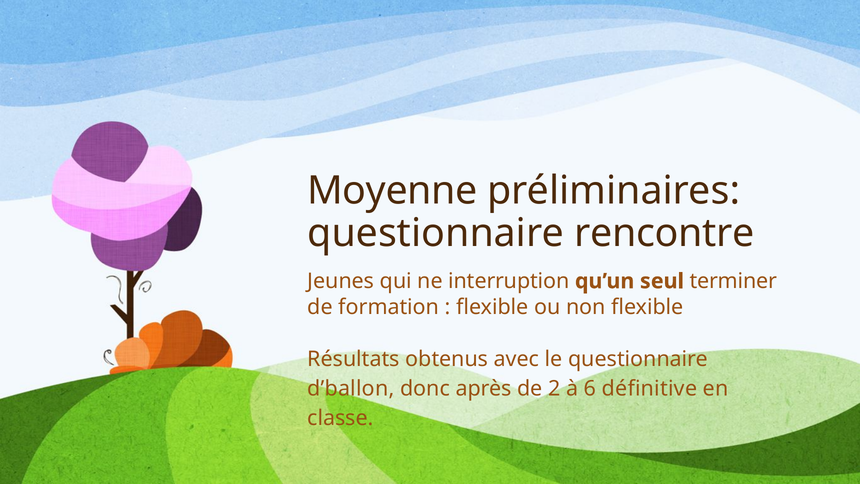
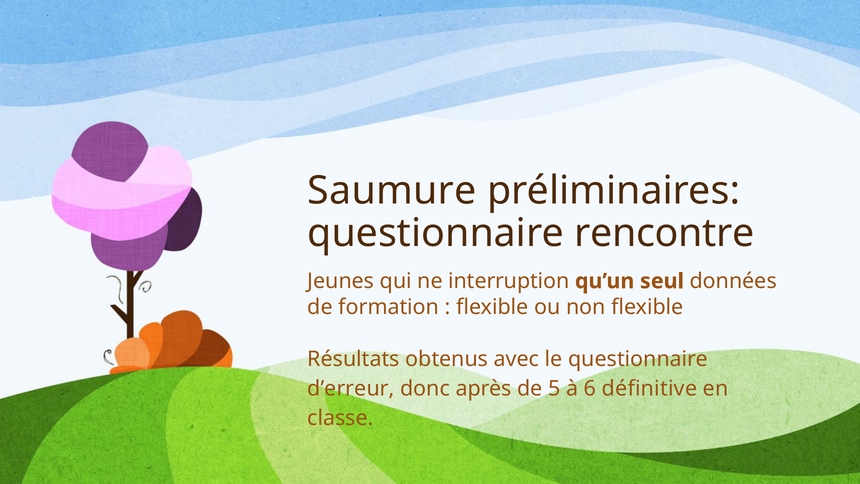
Moyenne: Moyenne -> Saumure (392, 191)
terminer: terminer -> données (733, 281)
d’ballon: d’ballon -> d’erreur (351, 388)
2: 2 -> 5 (554, 388)
